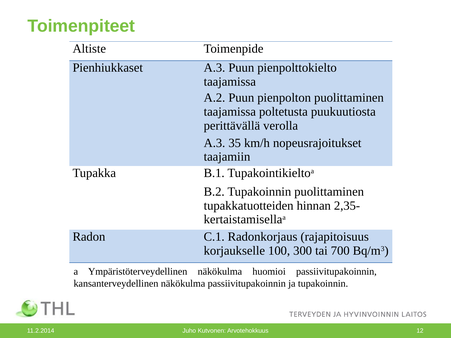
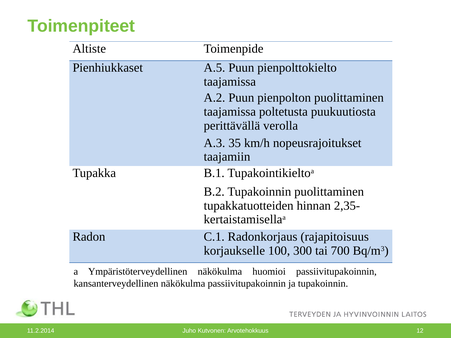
Pienhiukkaset A.3: A.3 -> A.5 (215, 68)
